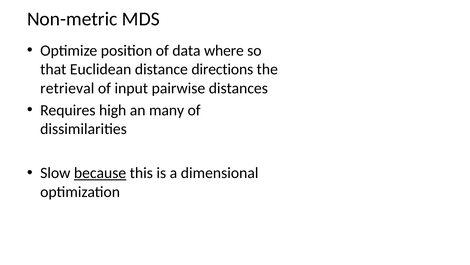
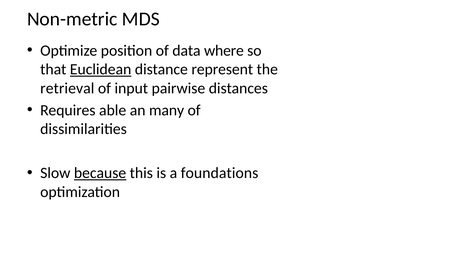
Euclidean underline: none -> present (101, 69)
directions: directions -> represent (222, 69)
high: high -> able (113, 110)
dimensional: dimensional -> foundations (220, 173)
